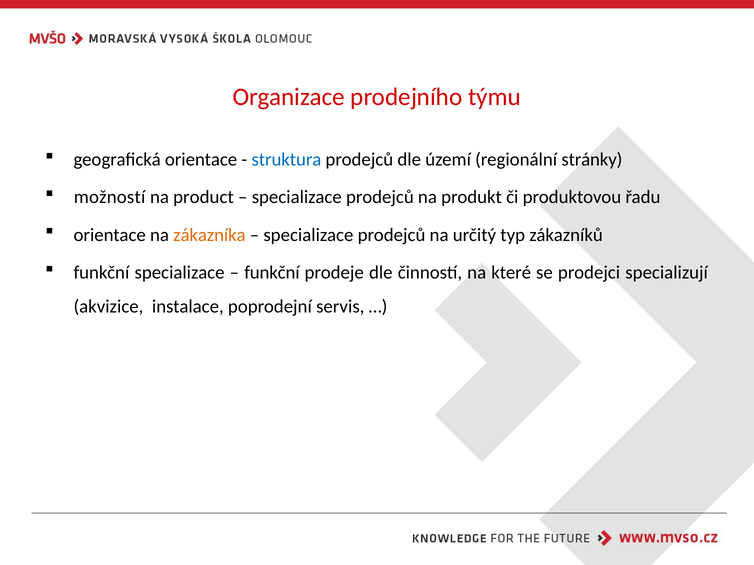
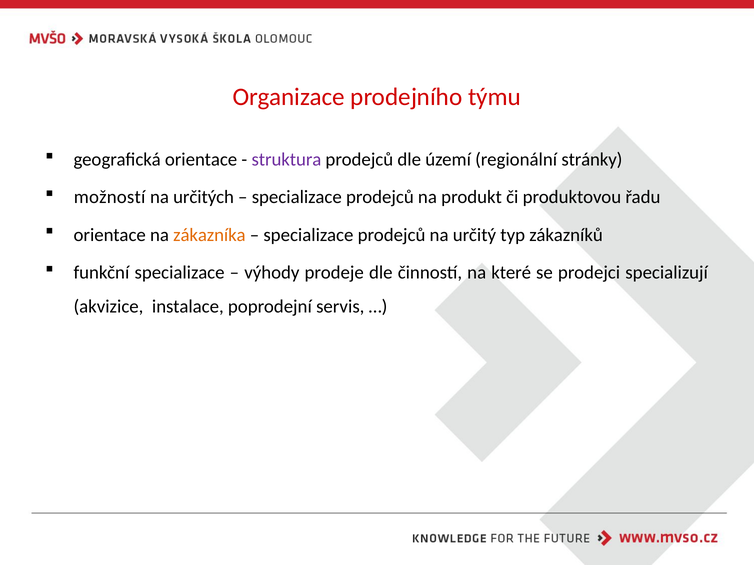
struktura colour: blue -> purple (286, 160)
product: product -> určitých (204, 197)
funkční: funkční -> výhody (272, 273)
